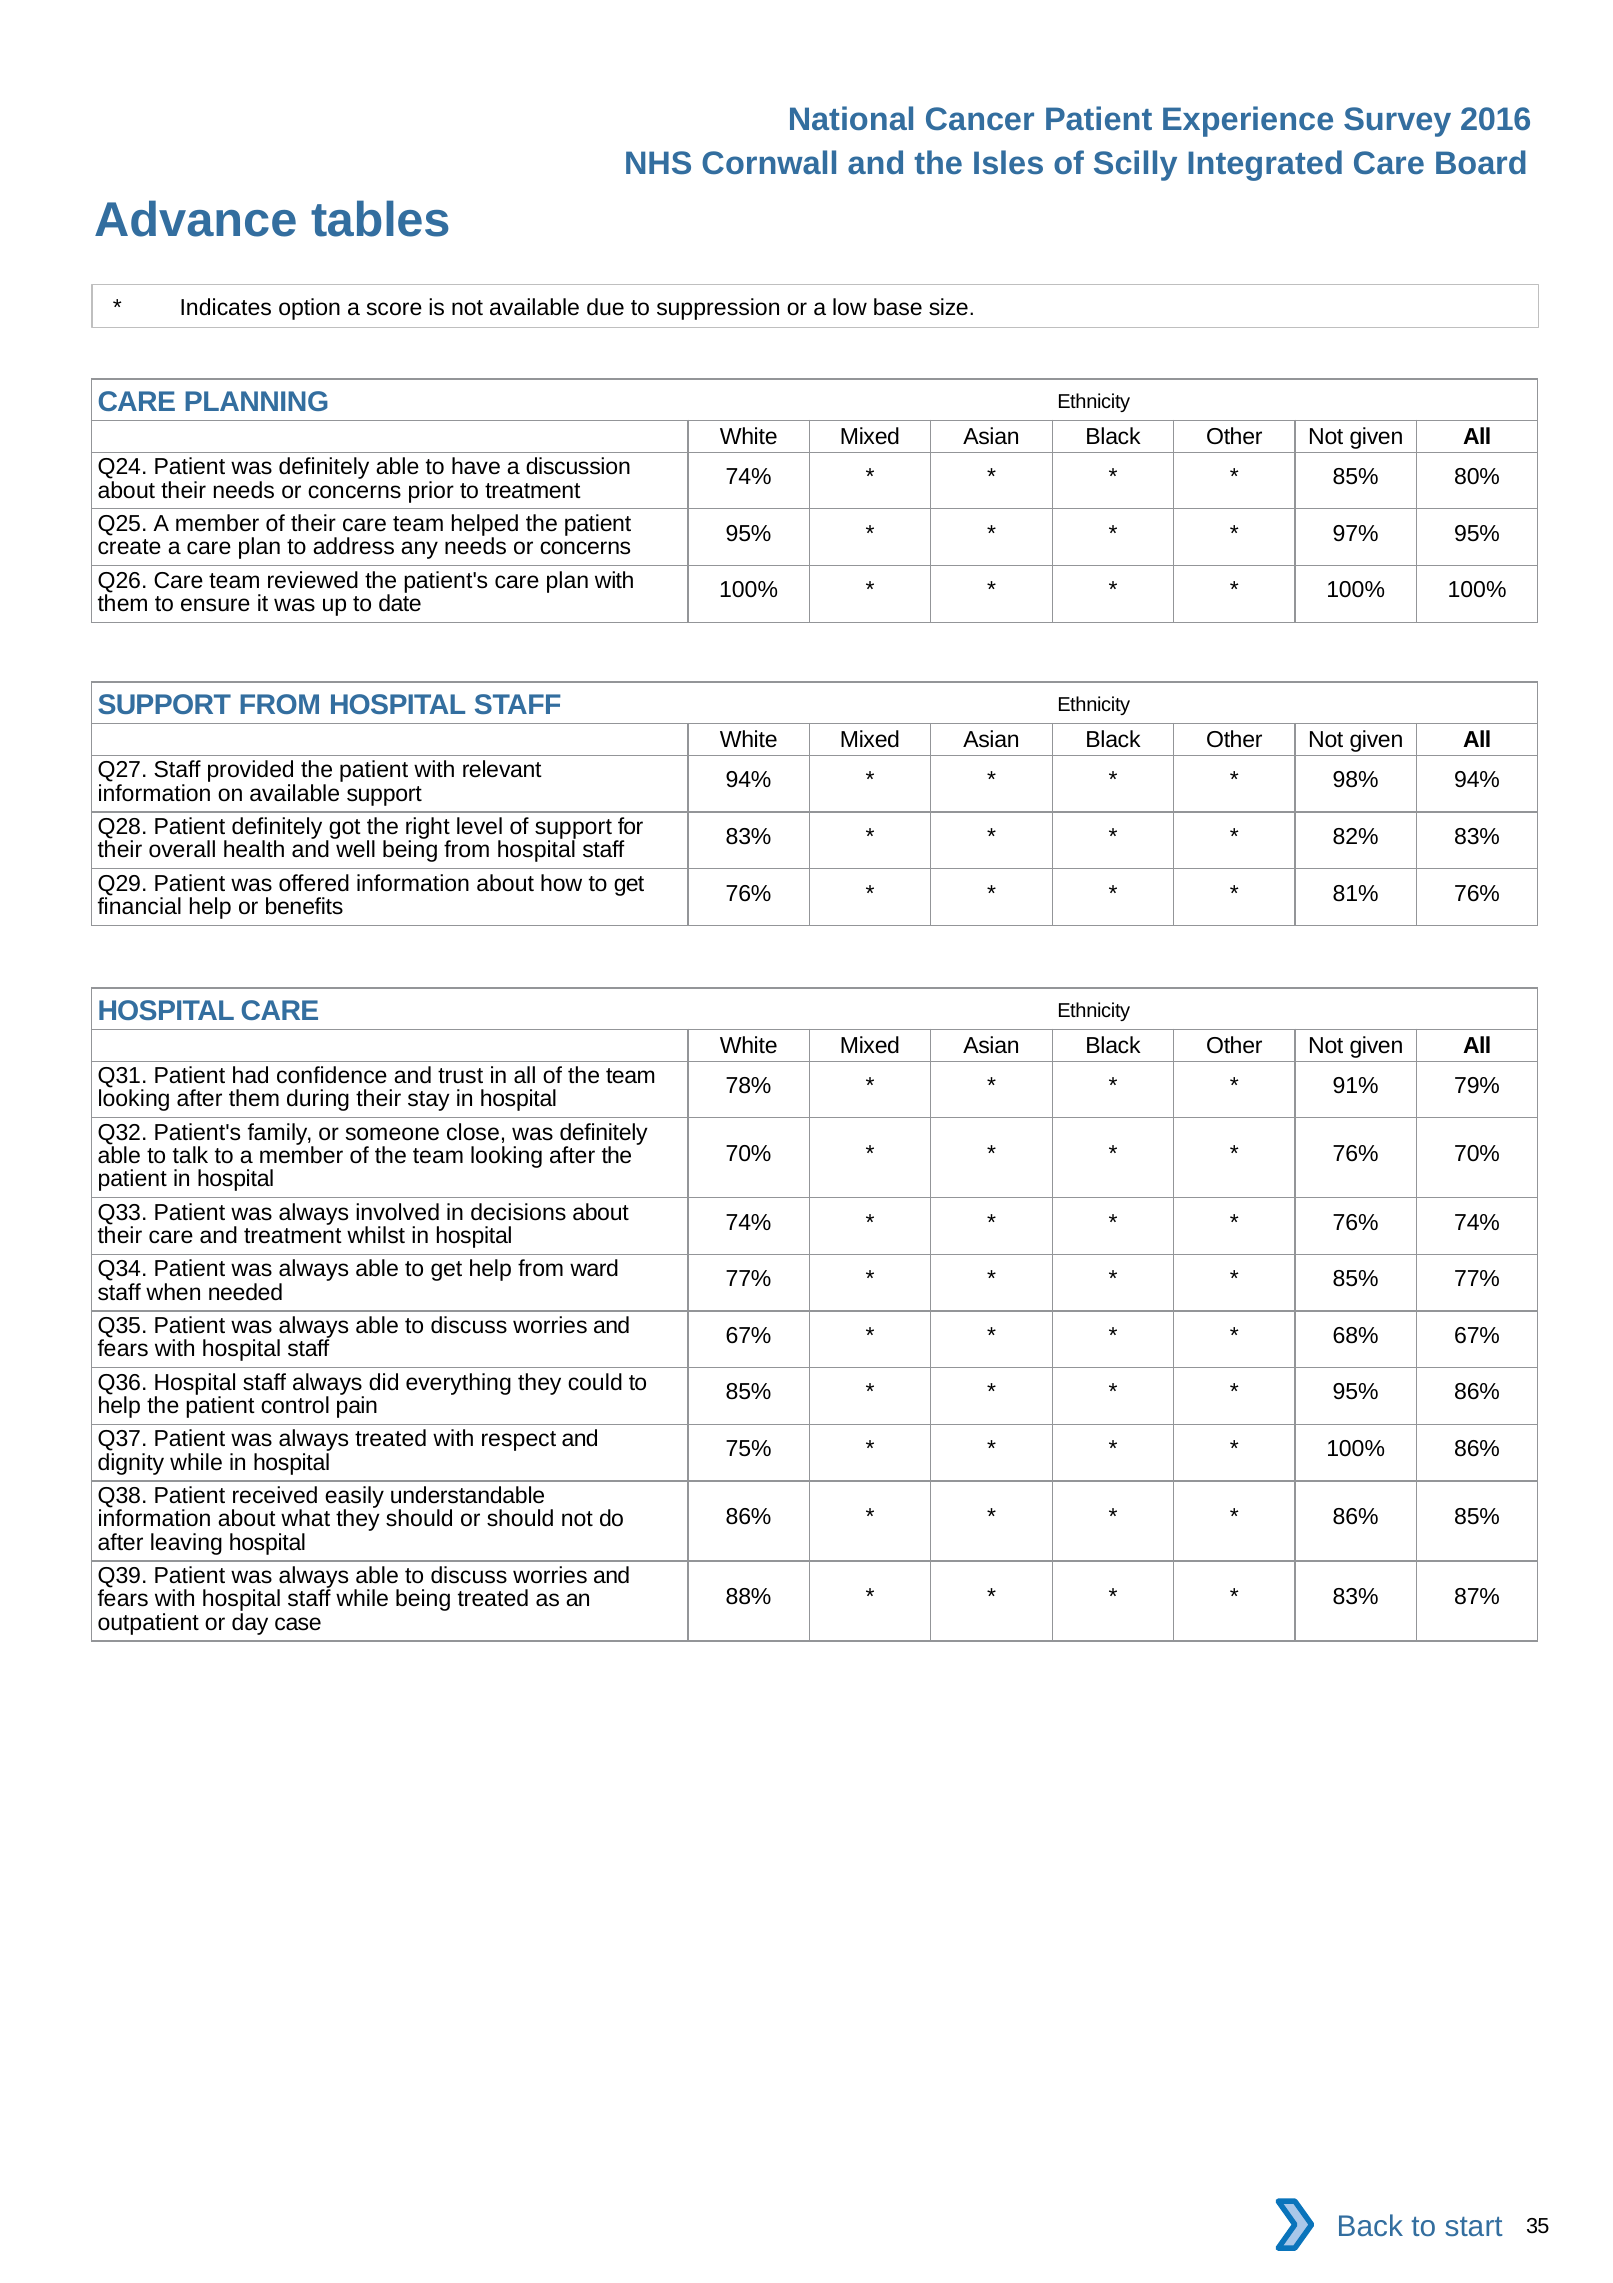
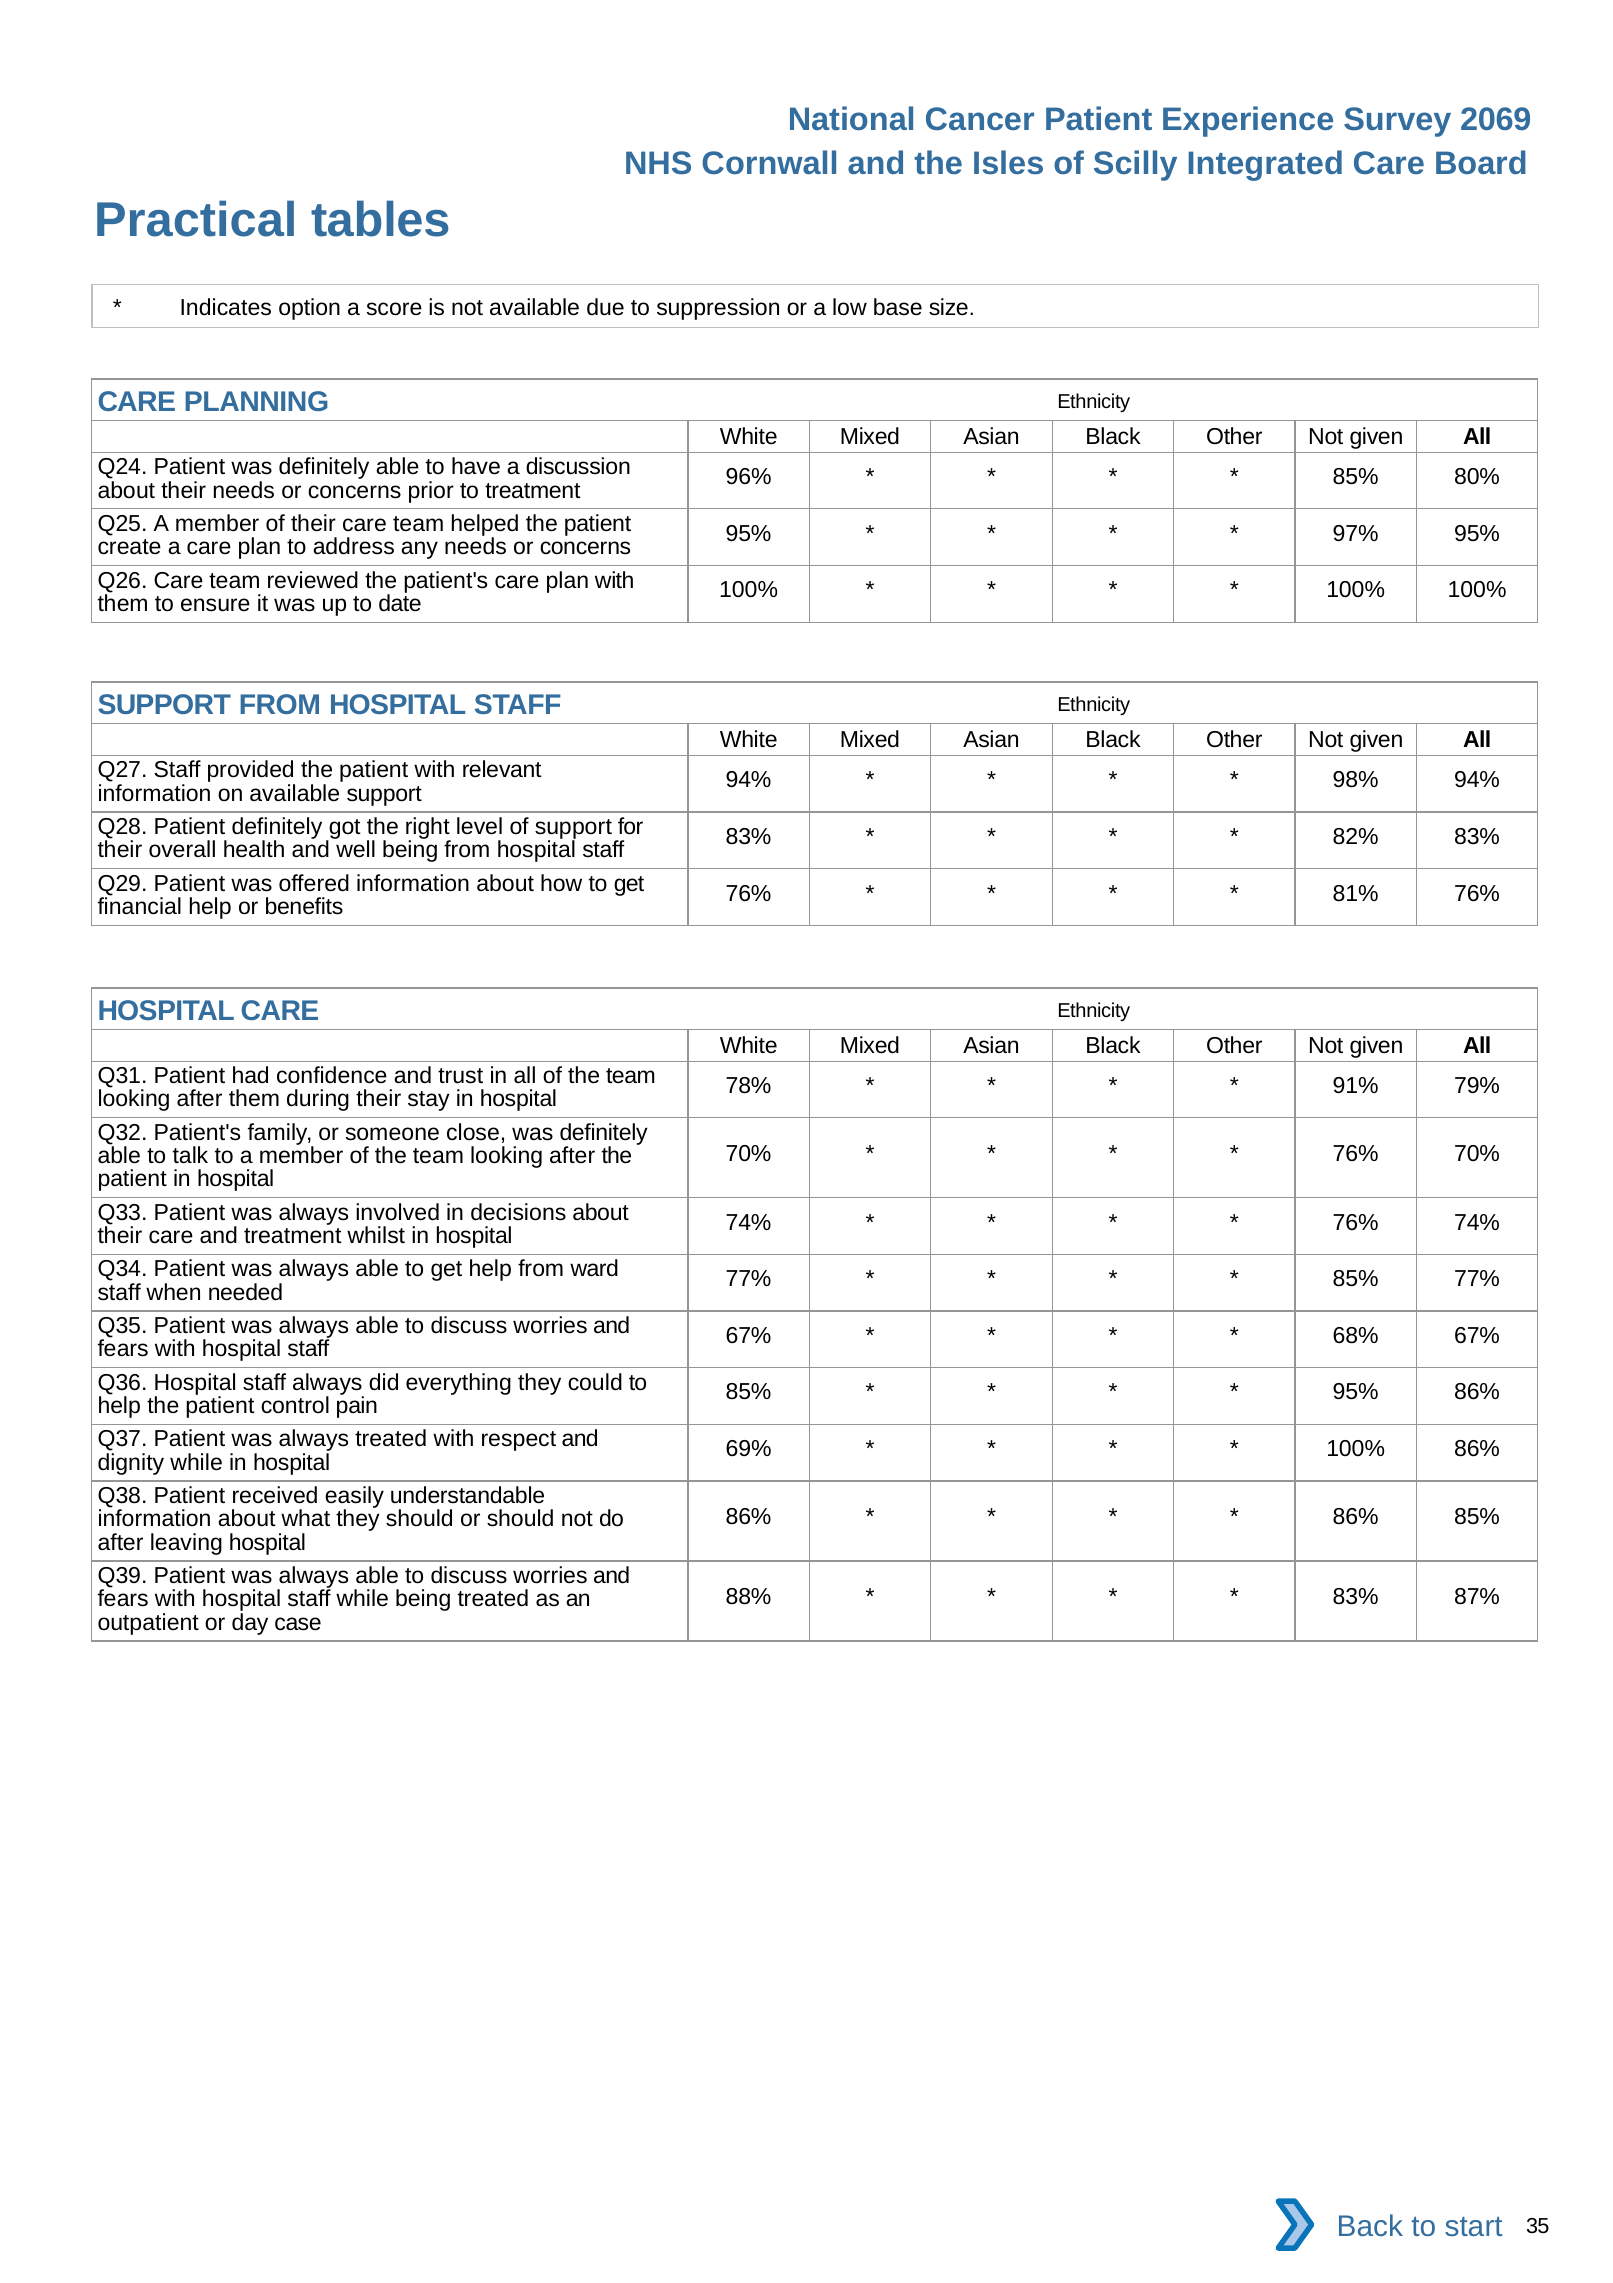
2016: 2016 -> 2069 (1496, 120)
Advance: Advance -> Practical (196, 220)
74%: 74% -> 96% (749, 477)
75%: 75% -> 69% (749, 1449)
